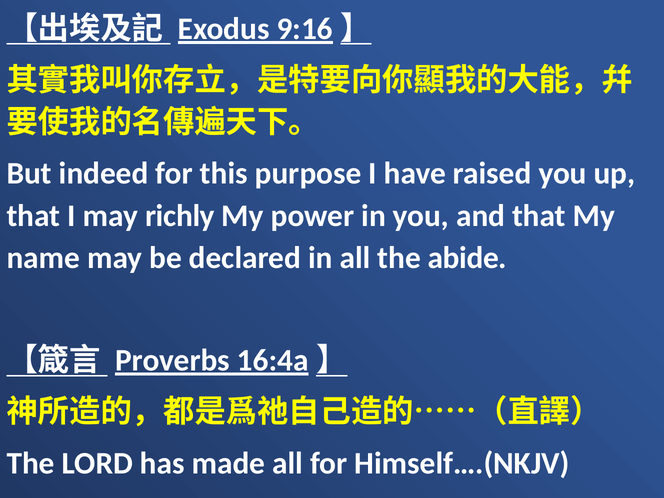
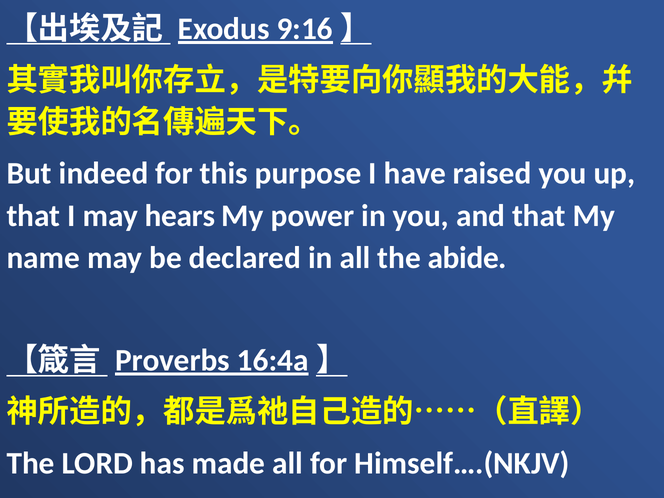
richly: richly -> hears (180, 216)
